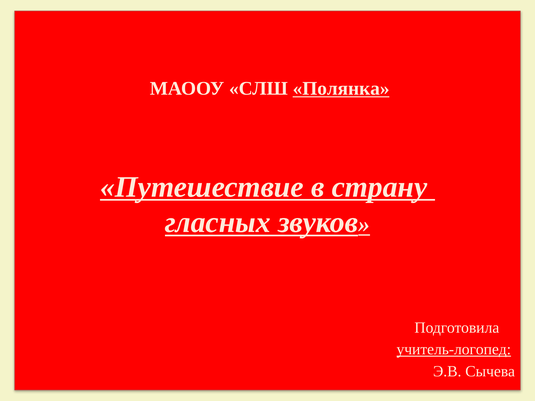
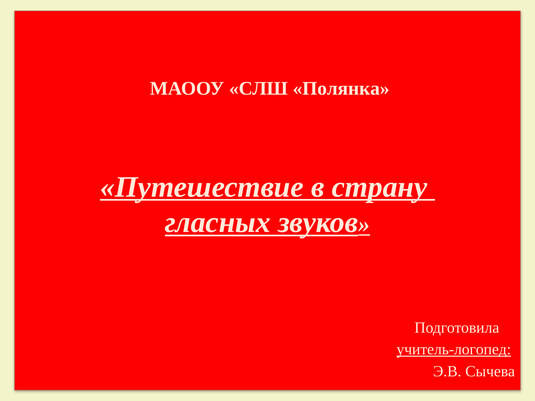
Полянка underline: present -> none (341, 89)
